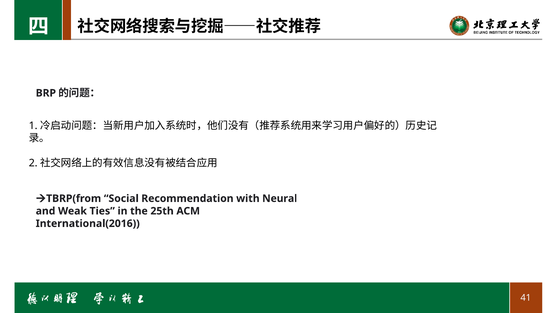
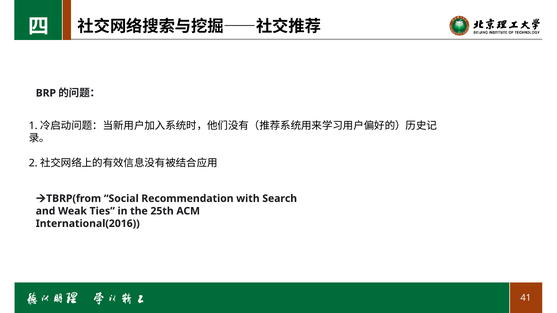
Neural: Neural -> Search (280, 199)
